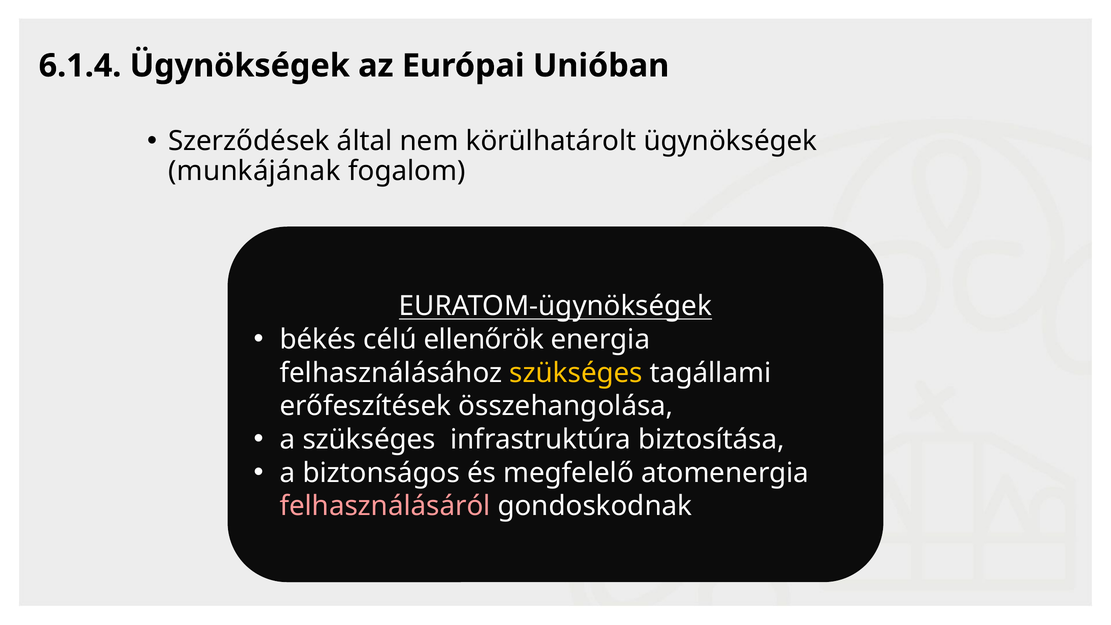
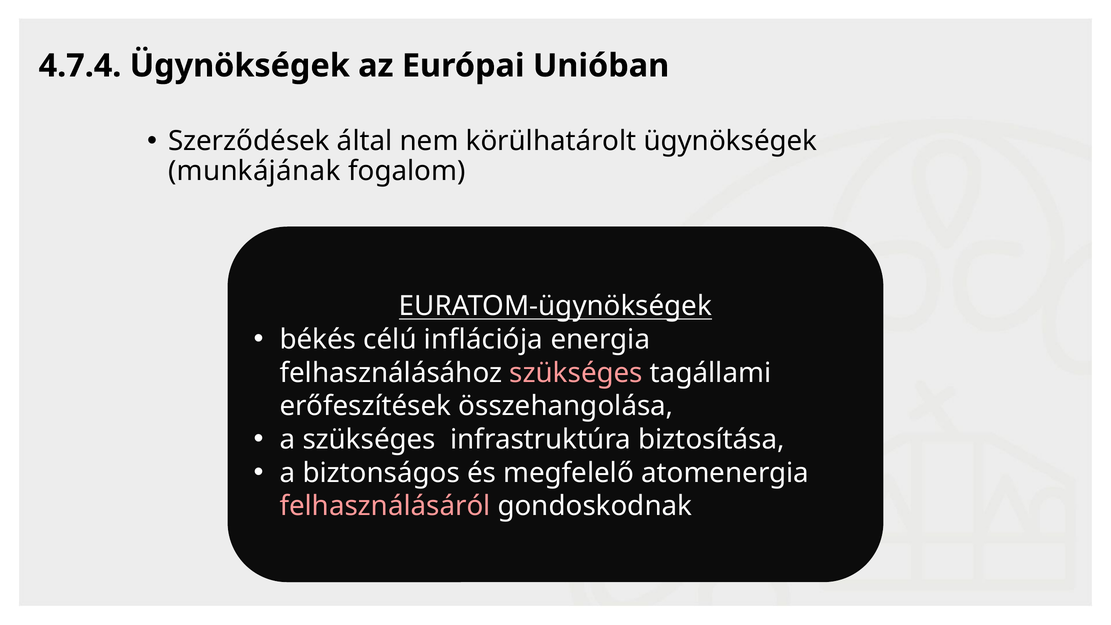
6.1.4: 6.1.4 -> 4.7.4 (80, 66)
ellenőrök: ellenőrök -> inflációja (484, 340)
szükséges colour: yellow -> pink (576, 373)
